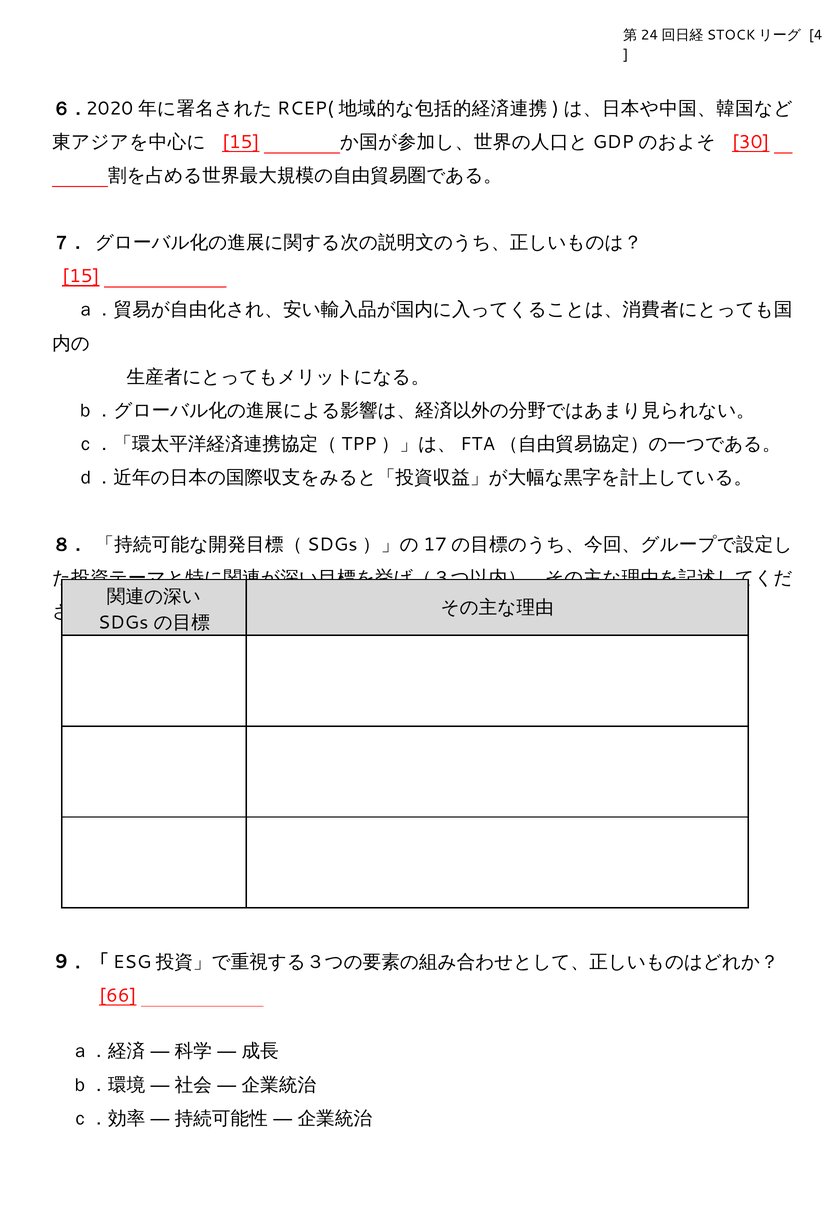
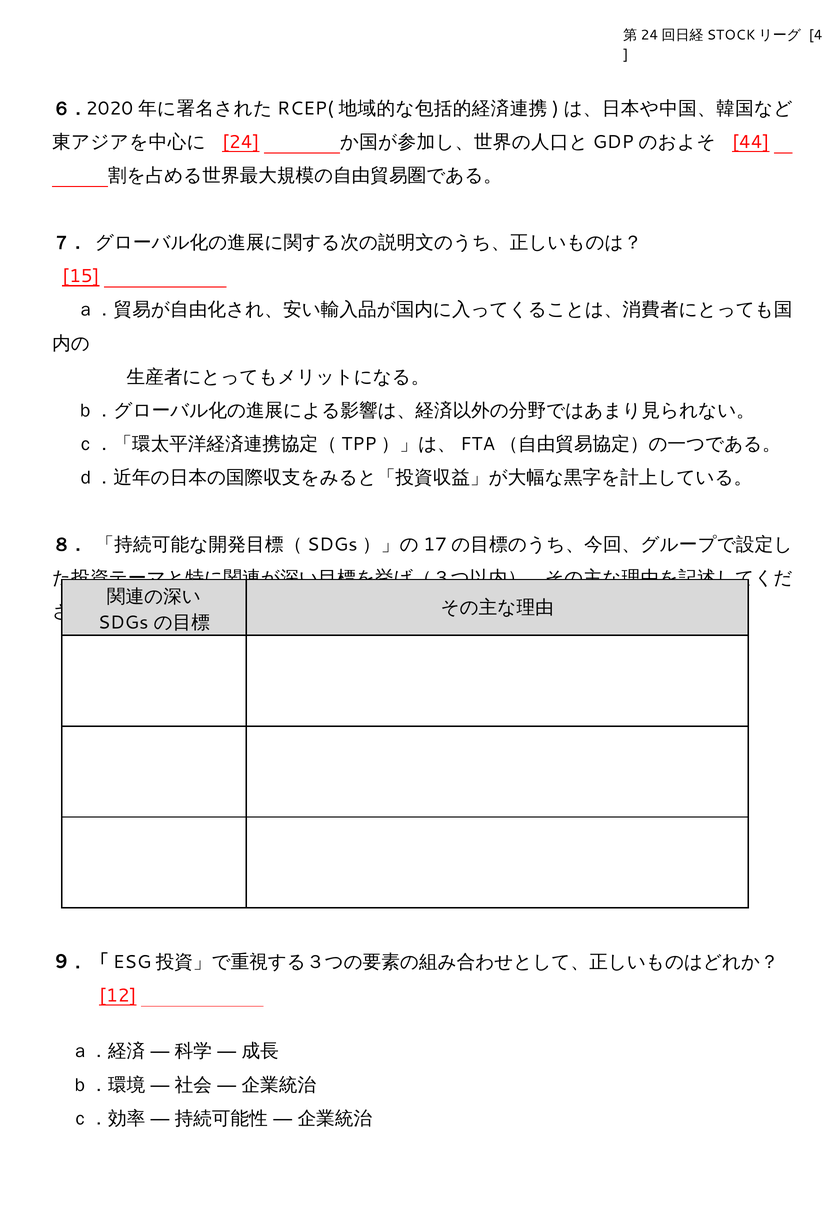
15: 15 -> 24 (241, 142)
30: 30 -> 44 (751, 142)
66: 66 -> 12 (118, 995)
